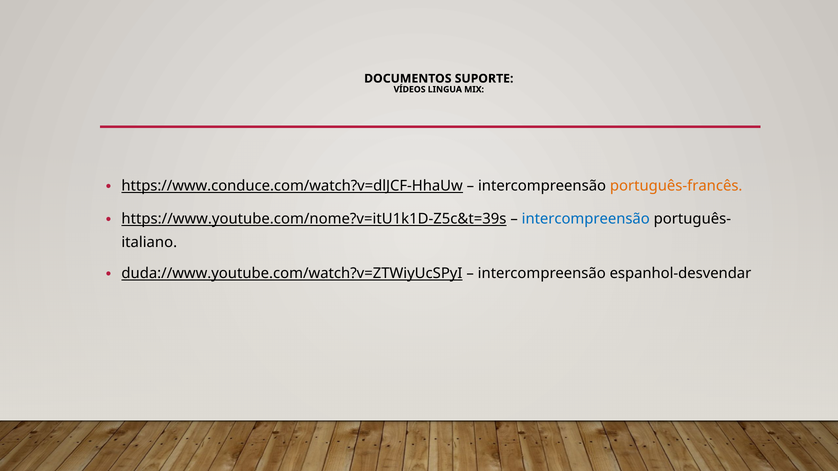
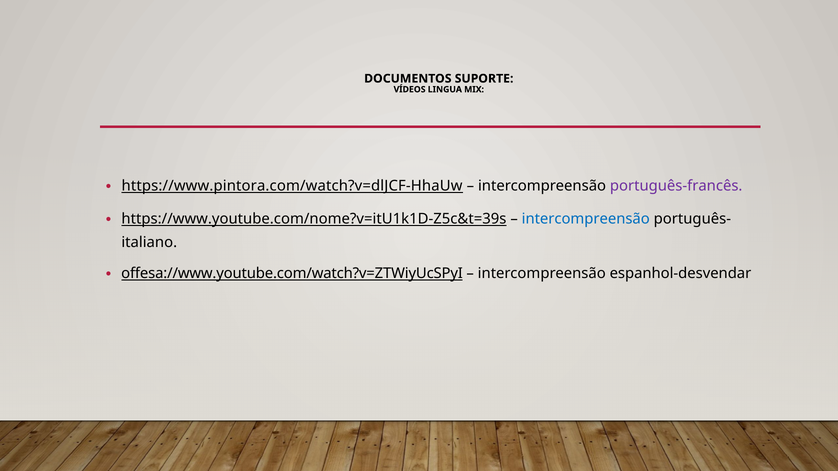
https://www.conduce.com/watch?v=dlJCF-HhaUw: https://www.conduce.com/watch?v=dlJCF-HhaUw -> https://www.pintora.com/watch?v=dlJCF-HhaUw (292, 186)
português-francês colour: orange -> purple (676, 186)
duda://www.youtube.com/watch?v=ZTWiyUcSPyI: duda://www.youtube.com/watch?v=ZTWiyUcSPyI -> offesa://www.youtube.com/watch?v=ZTWiyUcSPyI (292, 273)
